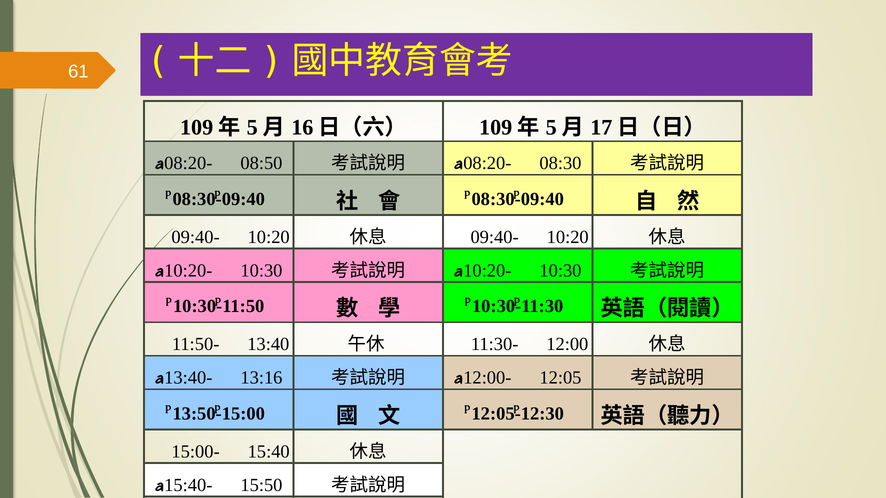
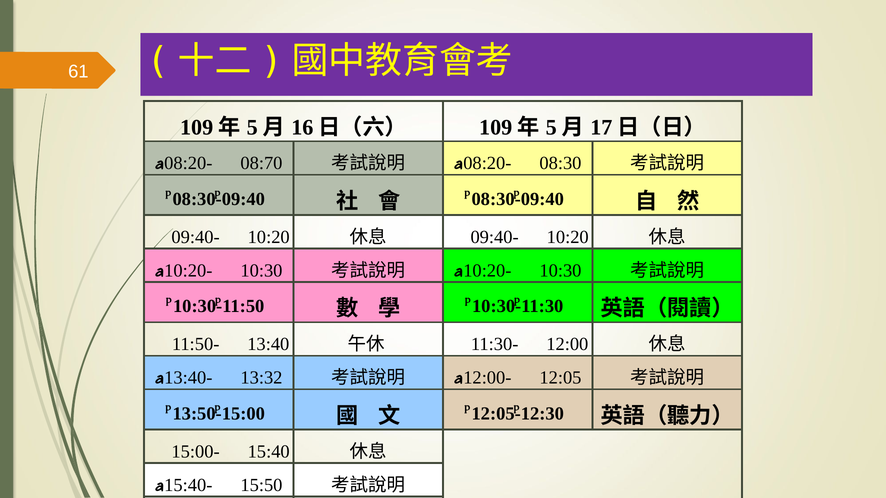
08:50: 08:50 -> 08:70 (261, 163)
13:16: 13:16 -> 13:32 (261, 378)
